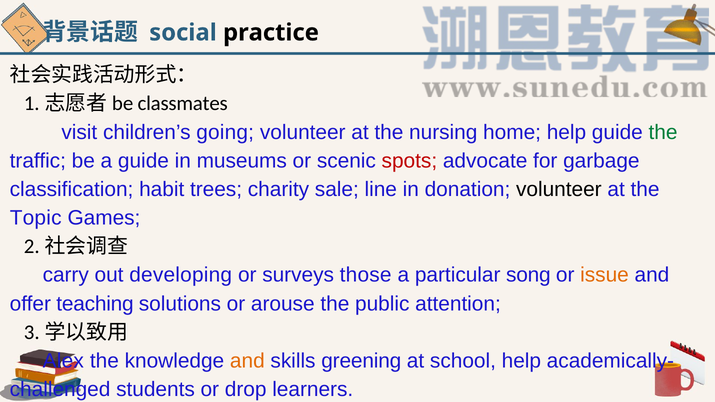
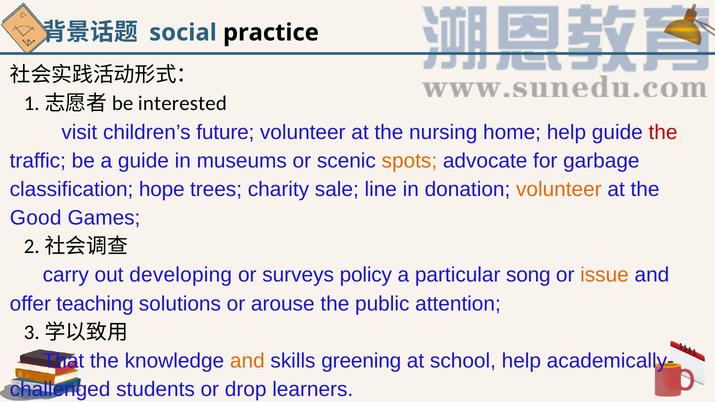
classmates: classmates -> interested (182, 104)
going: going -> future (225, 132)
the colour: green -> red (663, 132)
spots colour: red -> orange (409, 161)
habit: habit -> hope (162, 190)
volunteer colour: black -> orange (559, 190)
Topic: Topic -> Good (36, 218)
those: those -> policy (366, 275)
Alex: Alex -> That (63, 361)
